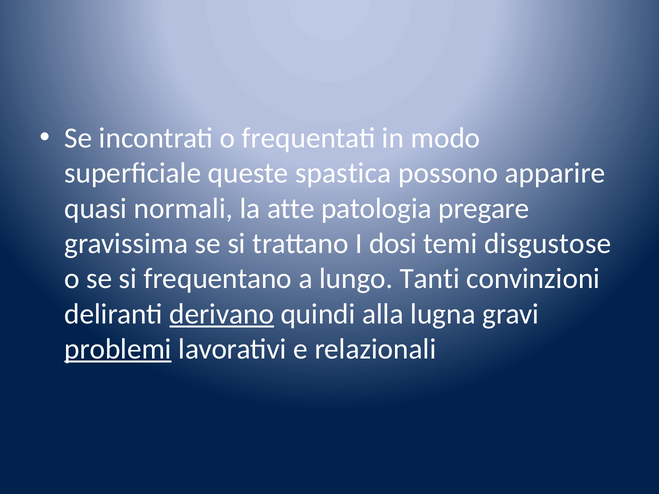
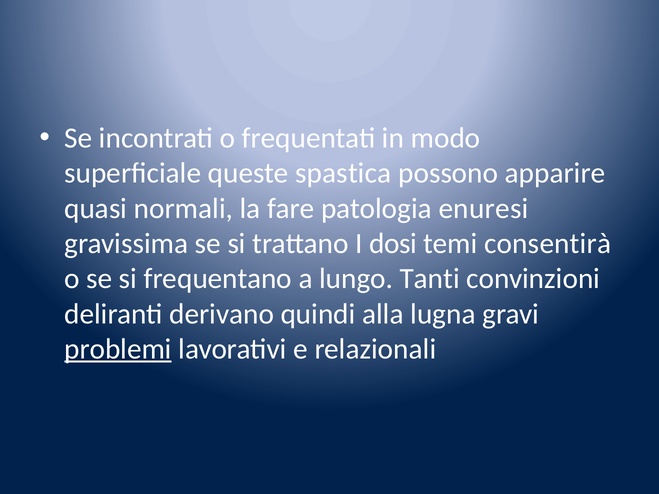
atte: atte -> fare (291, 209)
pregare: pregare -> enuresi (484, 209)
disgustose: disgustose -> consentirà (548, 244)
derivano underline: present -> none (222, 314)
